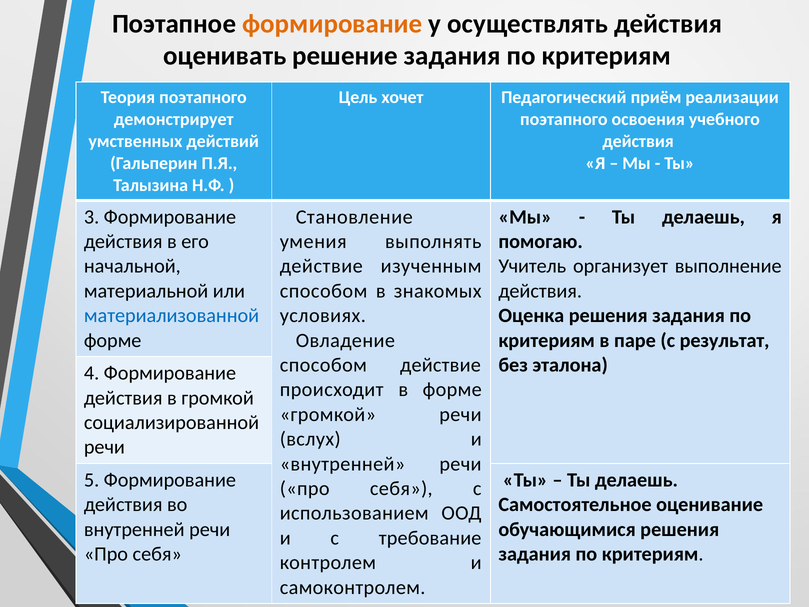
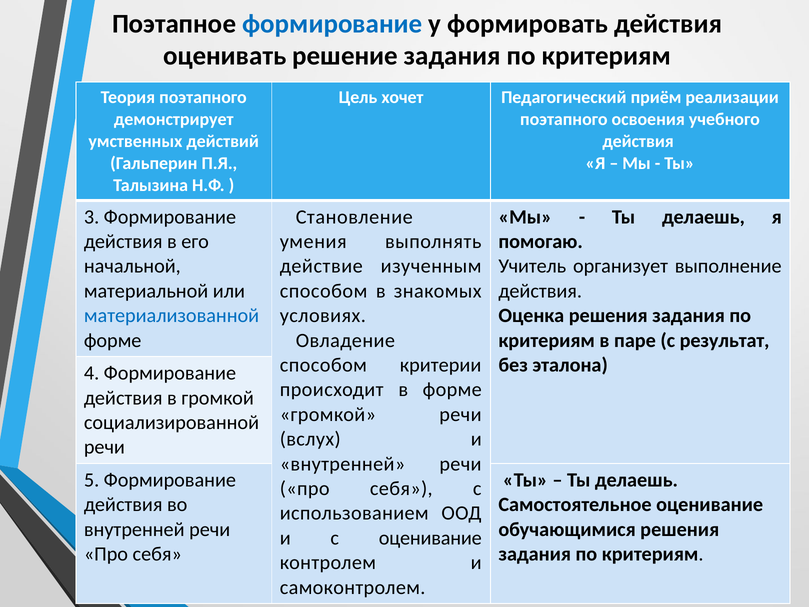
формирование colour: orange -> blue (332, 24)
осуществлять: осуществлять -> формировать (528, 24)
способом действие: действие -> критерии (441, 365)
с требование: требование -> оценивание (430, 538)
